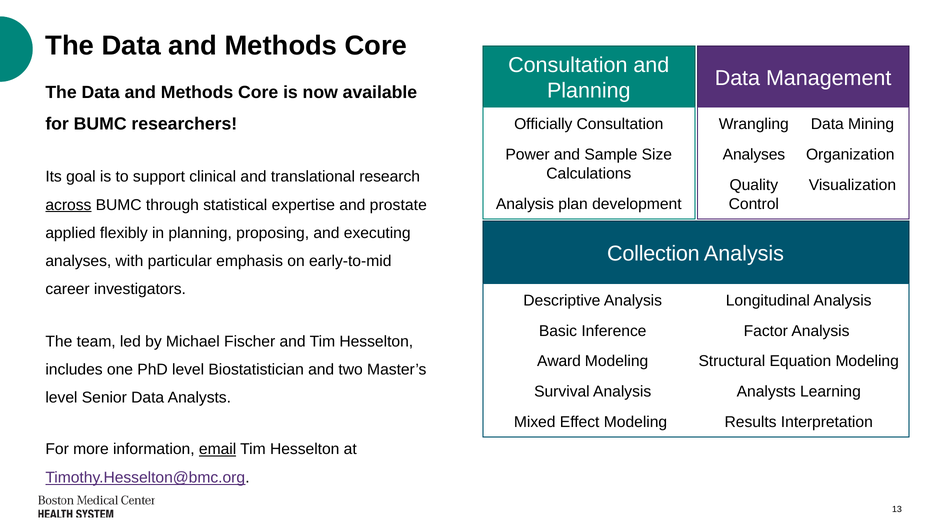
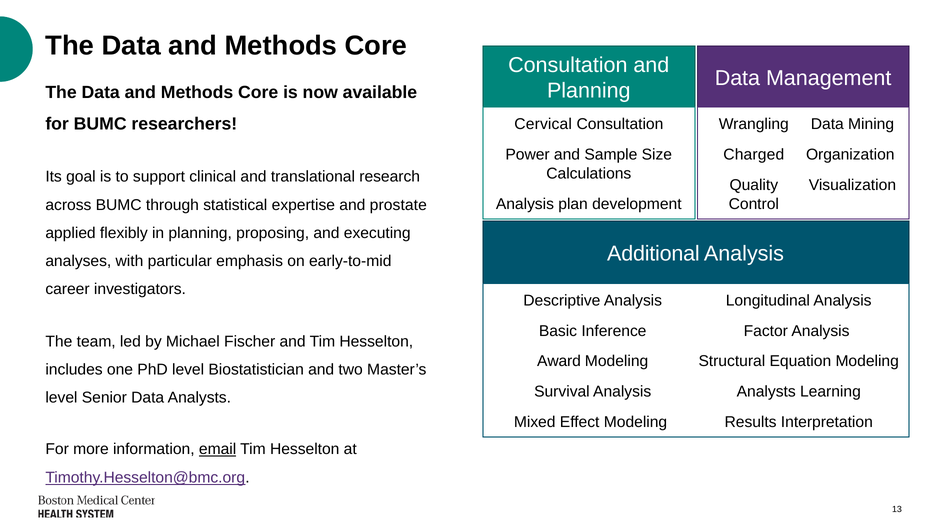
Officially: Officially -> Cervical (543, 124)
Analyses: Analyses -> Charged (754, 155)
across underline: present -> none (68, 205)
Collection: Collection -> Additional (653, 254)
